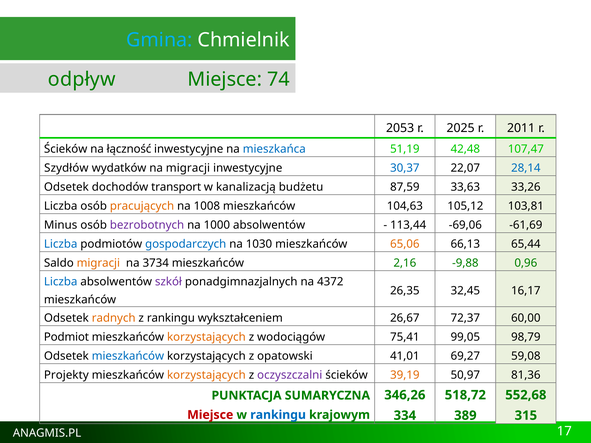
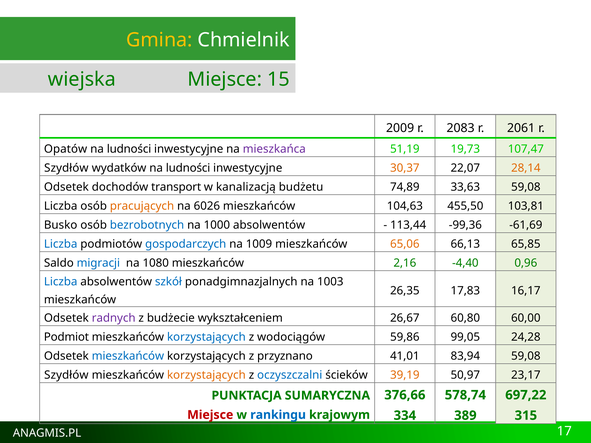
Gmina colour: light blue -> yellow (159, 40)
odpływ: odpływ -> wiejska (82, 79)
74: 74 -> 15 (278, 79)
2053: 2053 -> 2009 (400, 128)
2025: 2025 -> 2083 (461, 128)
2011: 2011 -> 2061 (521, 128)
Ścieków: Ścieków -> Opatów (66, 149)
łączność: łączność -> ludności (129, 149)
mieszkańca colour: blue -> purple (274, 149)
42,48: 42,48 -> 19,73 (465, 149)
wydatków na migracji: migracji -> ludności (188, 168)
30,37 colour: blue -> orange (405, 168)
28,14 colour: blue -> orange (526, 168)
87,59: 87,59 -> 74,89 (405, 187)
33,63 33,26: 33,26 -> 59,08 (526, 187)
1008: 1008 -> 6026 (207, 206)
105,12: 105,12 -> 455,50 (465, 206)
Minus: Minus -> Busko (61, 225)
bezrobotnych colour: purple -> blue (147, 225)
-69,06: -69,06 -> -99,36 (465, 225)
1030: 1030 -> 1009 (259, 244)
65,44: 65,44 -> 65,85 (526, 244)
migracji colour: orange -> blue (98, 263)
3734: 3734 -> 1080 (156, 263)
-9,88: -9,88 -> -4,40 (465, 263)
szkół colour: purple -> blue (168, 282)
4372: 4372 -> 1003 (330, 282)
32,45: 32,45 -> 17,83 (465, 291)
radnych colour: orange -> purple (114, 318)
z rankingu: rankingu -> budżecie (171, 318)
72,37: 72,37 -> 60,80 (465, 318)
korzystających colour: orange -> blue (206, 337)
75,41: 75,41 -> 59,86 (405, 337)
98,79: 98,79 -> 24,28 (526, 337)
opatowski: opatowski -> przyznano (285, 356)
69,27: 69,27 -> 83,94 (465, 356)
Projekty: Projekty -> Szydłów (66, 375)
oczyszczalni colour: purple -> blue (290, 375)
81,36: 81,36 -> 23,17 (526, 375)
346,26: 346,26 -> 376,66 (405, 395)
518,72: 518,72 -> 578,74 (465, 395)
552,68: 552,68 -> 697,22 (526, 395)
